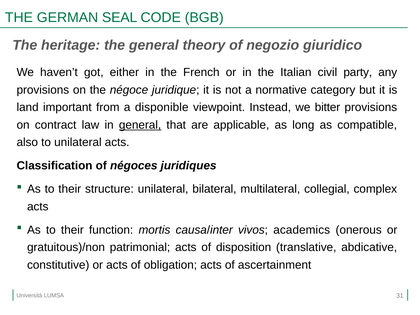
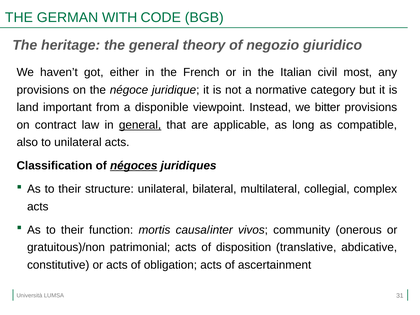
SEAL: SEAL -> WITH (120, 18)
party: party -> most (358, 72)
négoces underline: none -> present (134, 166)
academics: academics -> community (302, 230)
